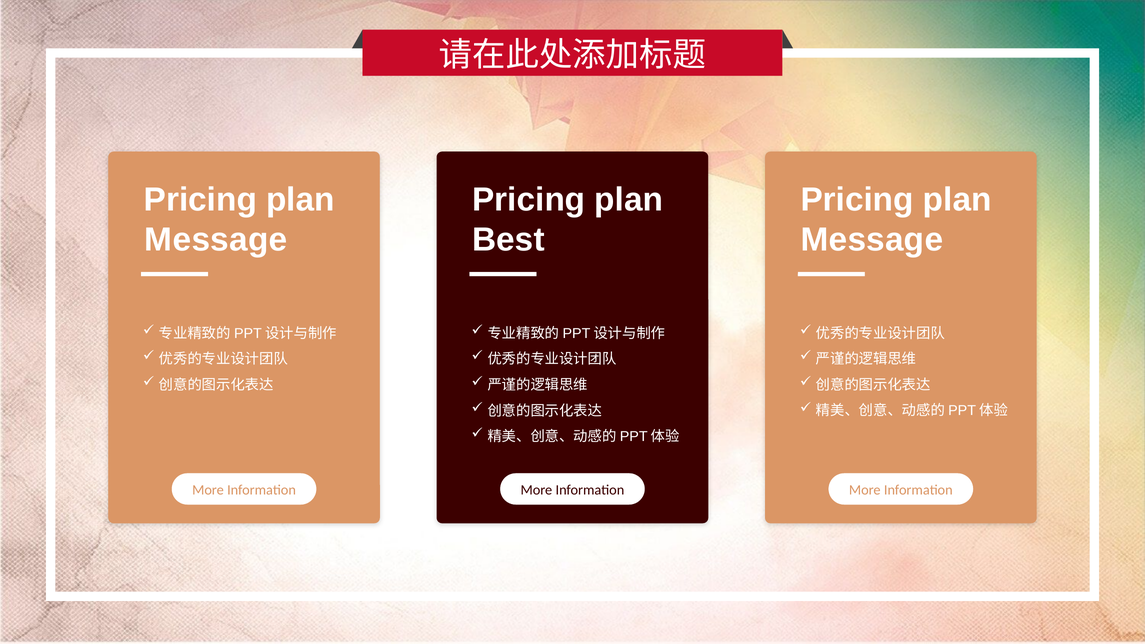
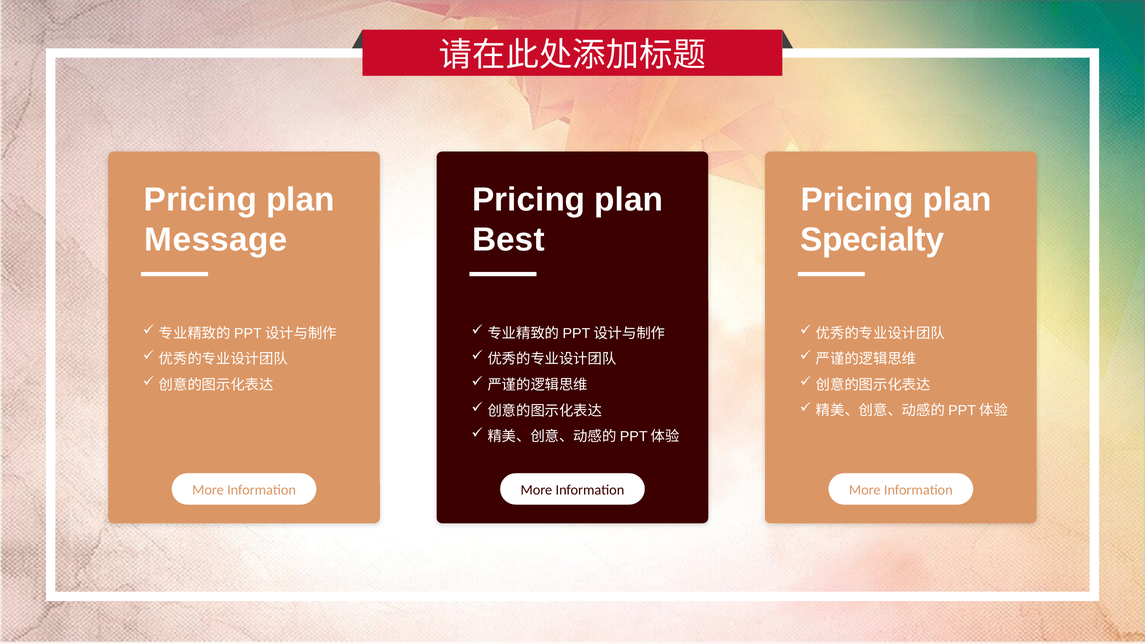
Message: Message -> Specialty (872, 240)
